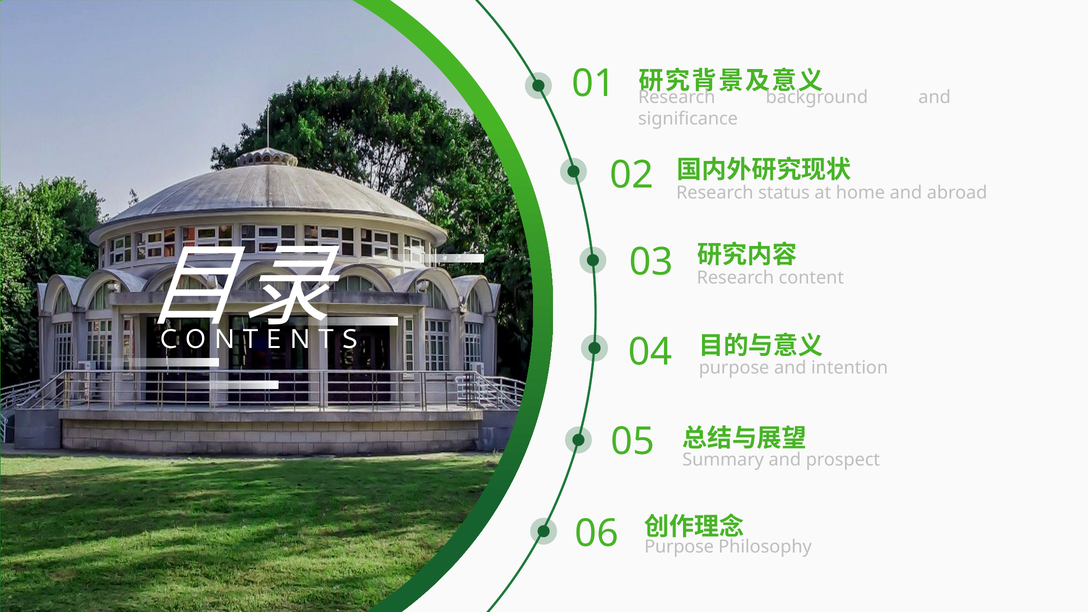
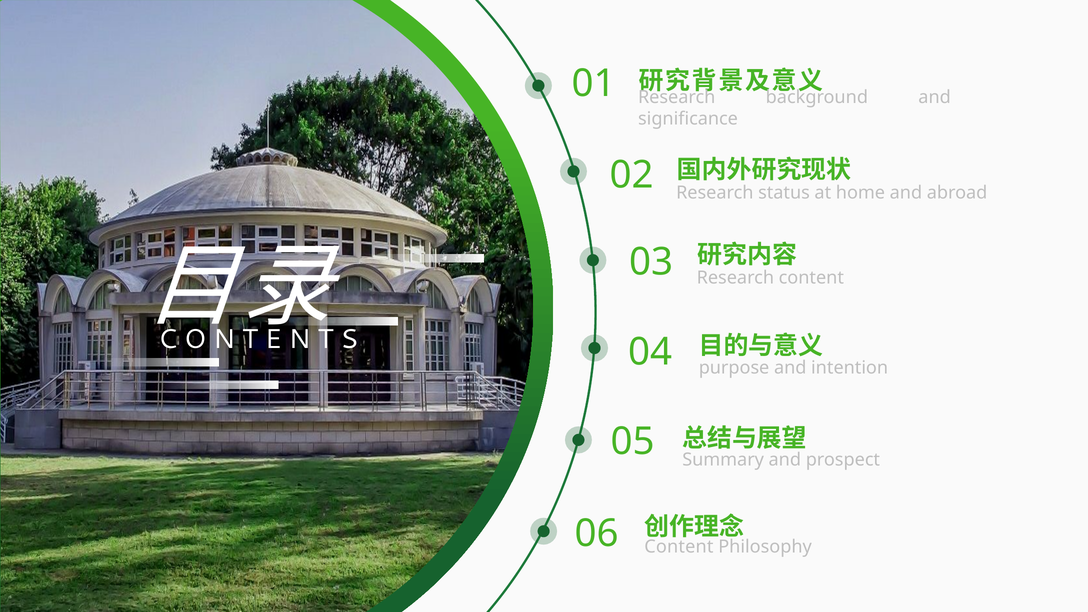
Purpose: Purpose -> Content (679, 547)
